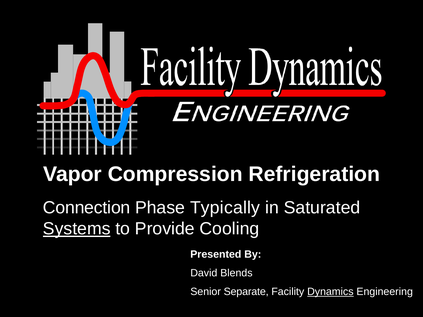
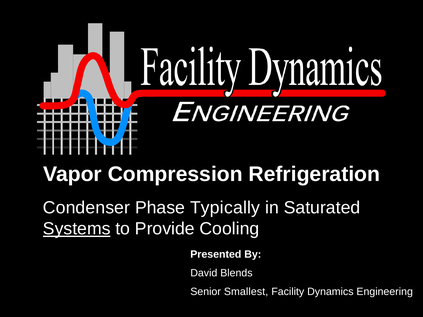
Connection: Connection -> Condenser (87, 208)
Separate: Separate -> Smallest (246, 292)
Dynamics underline: present -> none (330, 292)
